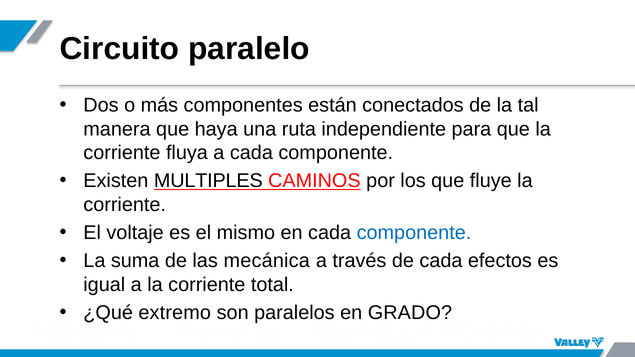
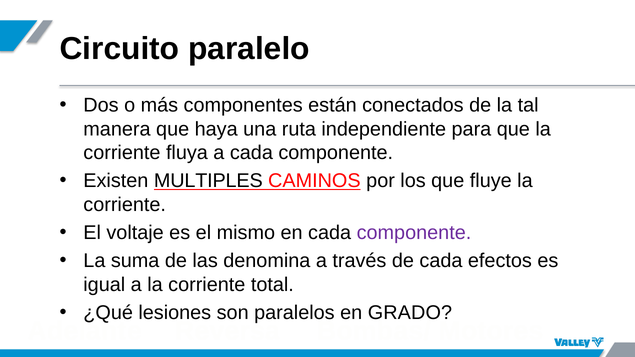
componente colour: blue -> purple (414, 233)
mecánica: mecánica -> denomina (267, 261)
extremo: extremo -> lesiones (175, 313)
